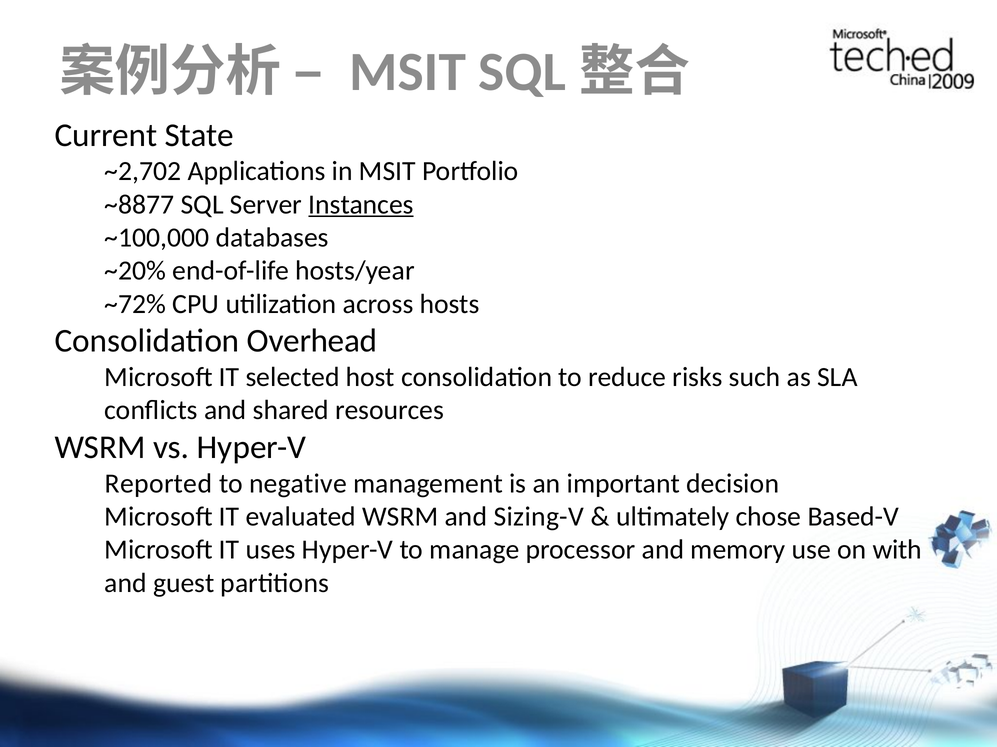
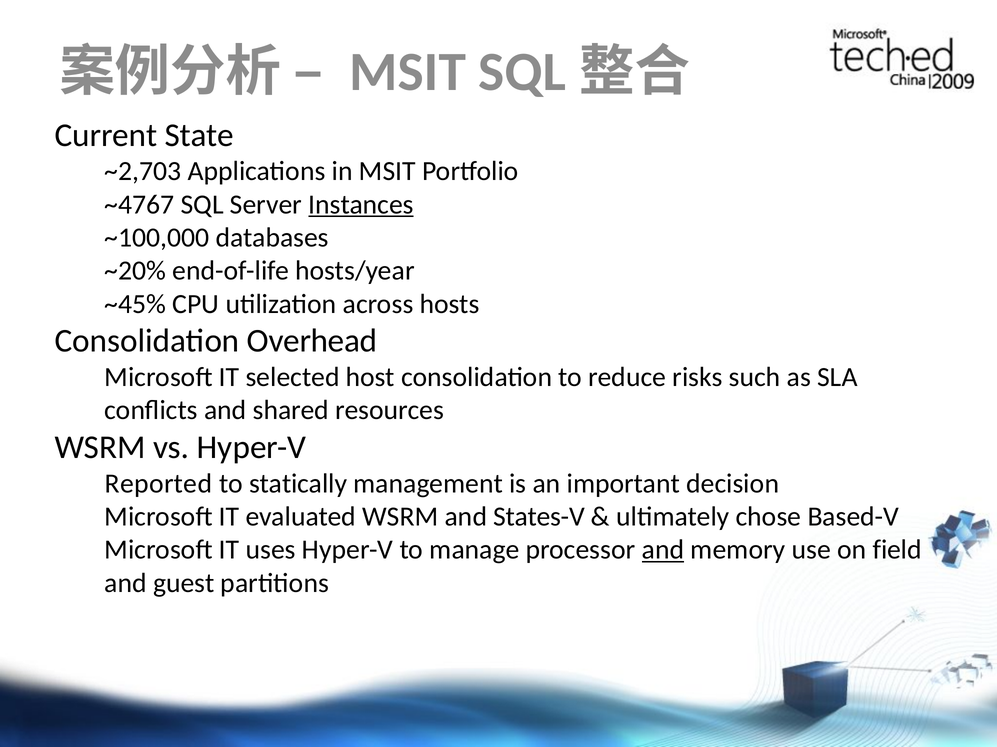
~2,702: ~2,702 -> ~2,703 (143, 171)
~8877: ~8877 -> ~4767 (139, 205)
~72%: ~72% -> ~45% (135, 304)
negative: negative -> statically (298, 484)
Sizing-V: Sizing-V -> States-V (539, 517)
and underline: none -> present (663, 550)
with: with -> field (897, 550)
